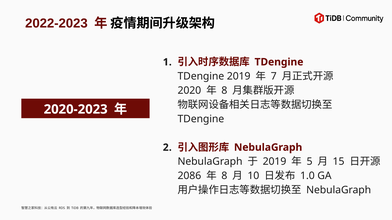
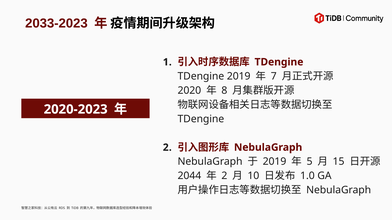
2022-2023: 2022-2023 -> 2033-2023 (56, 23)
2086: 2086 -> 2044 (189, 176)
8: 8 -> 2 (224, 176)
